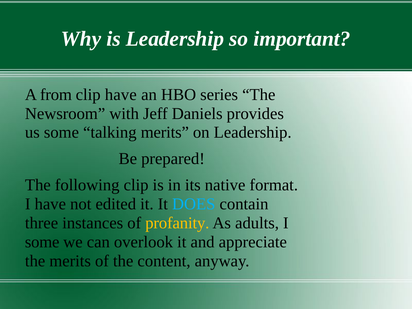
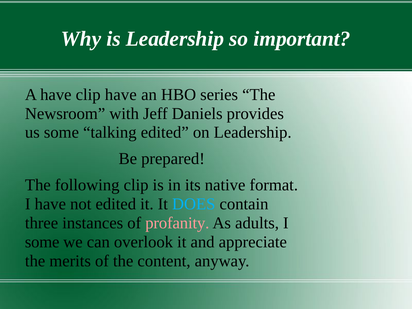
A from: from -> have (56, 95)
talking merits: merits -> edited (165, 132)
profanity colour: yellow -> pink (177, 223)
